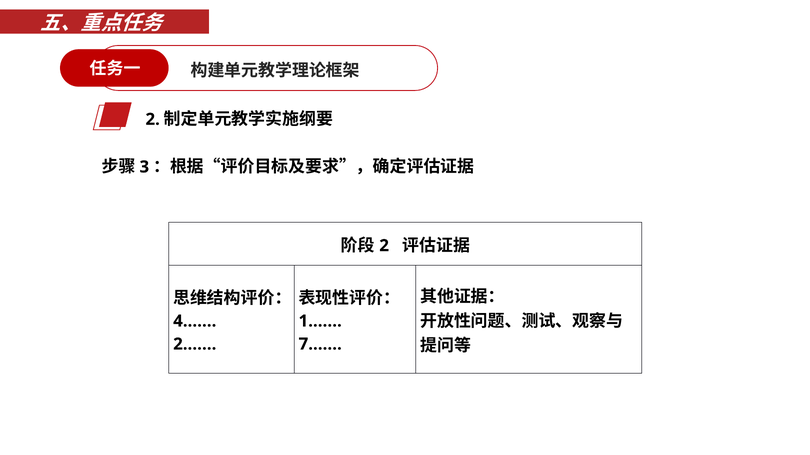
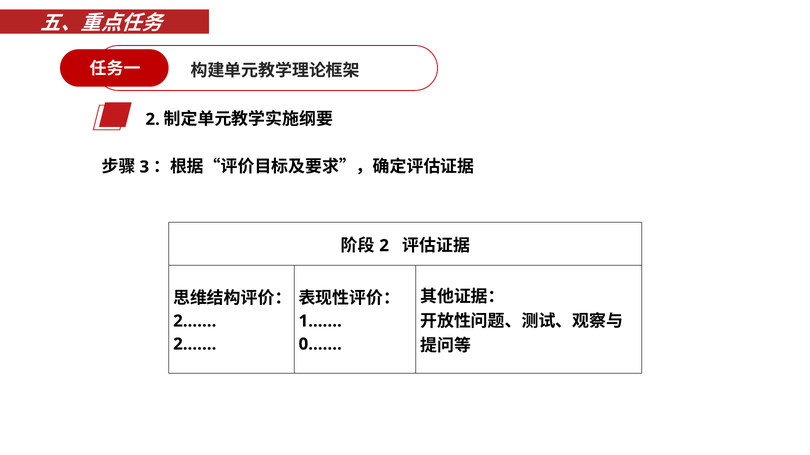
4.……: 4.…… -> 2.…… (195, 321)
7.……: 7.…… -> 0.…… (320, 345)
